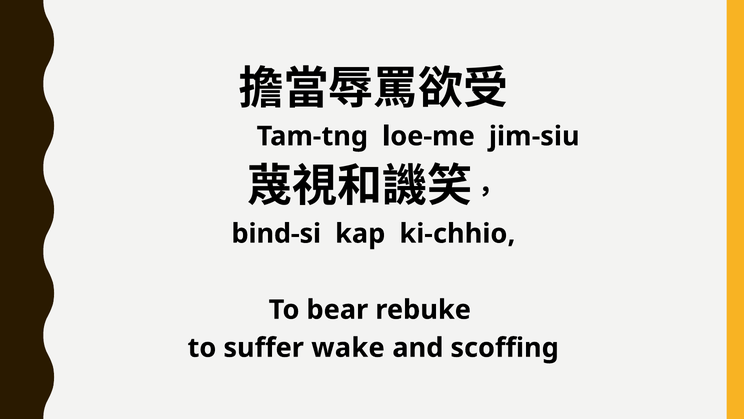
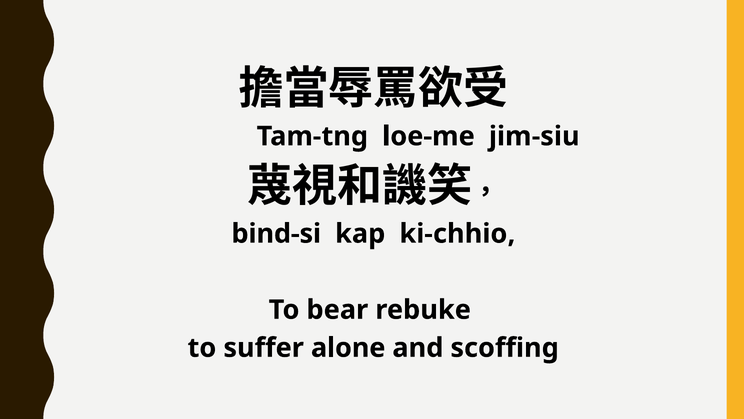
wake: wake -> alone (348, 347)
